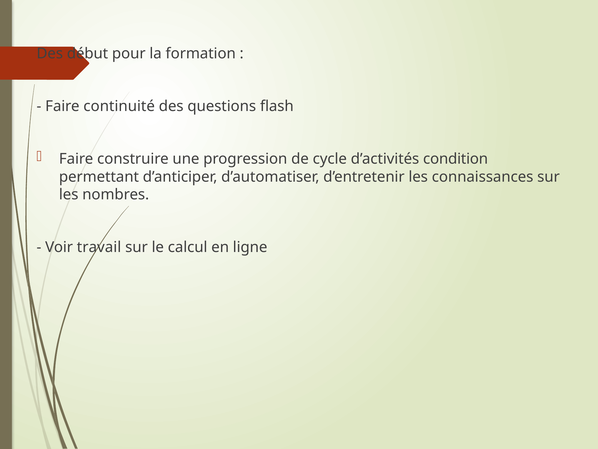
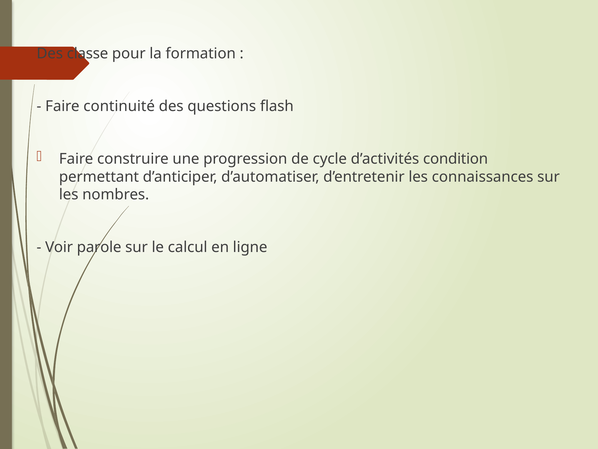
début: début -> classe (88, 54)
travail: travail -> parole (99, 247)
